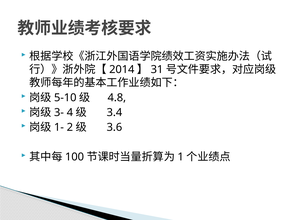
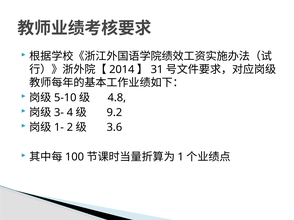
3.4: 3.4 -> 9.2 (114, 113)
